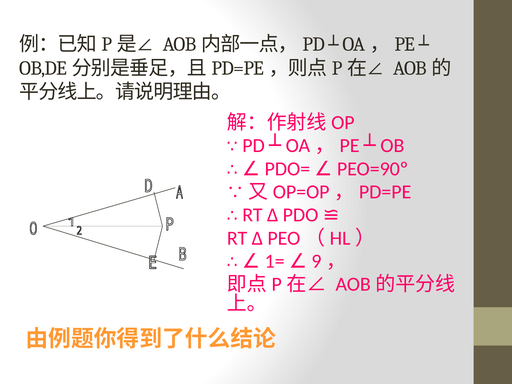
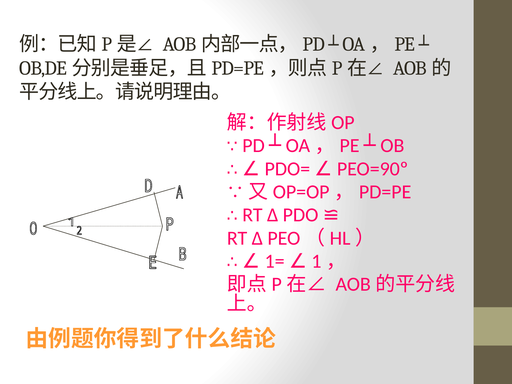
9: 9 -> 1 (316, 261)
